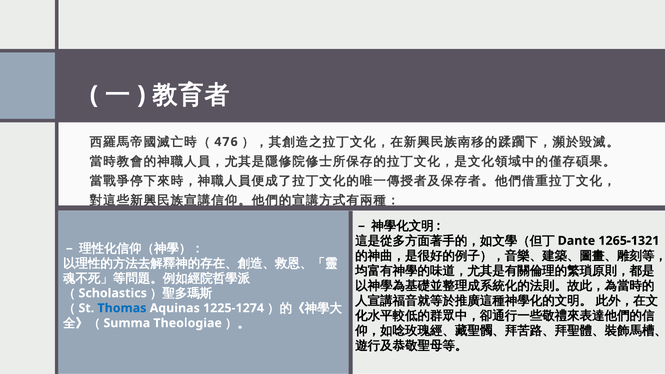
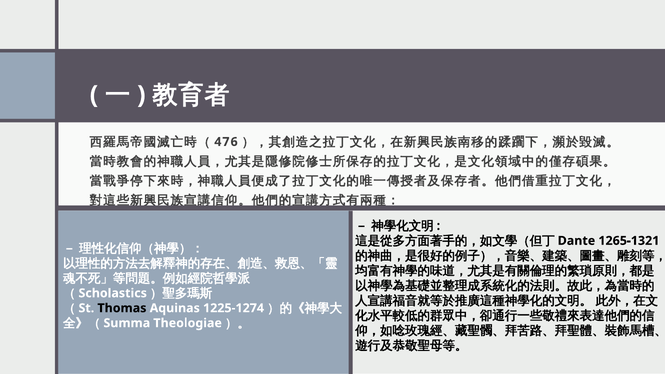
Thomas colour: blue -> black (122, 308)
